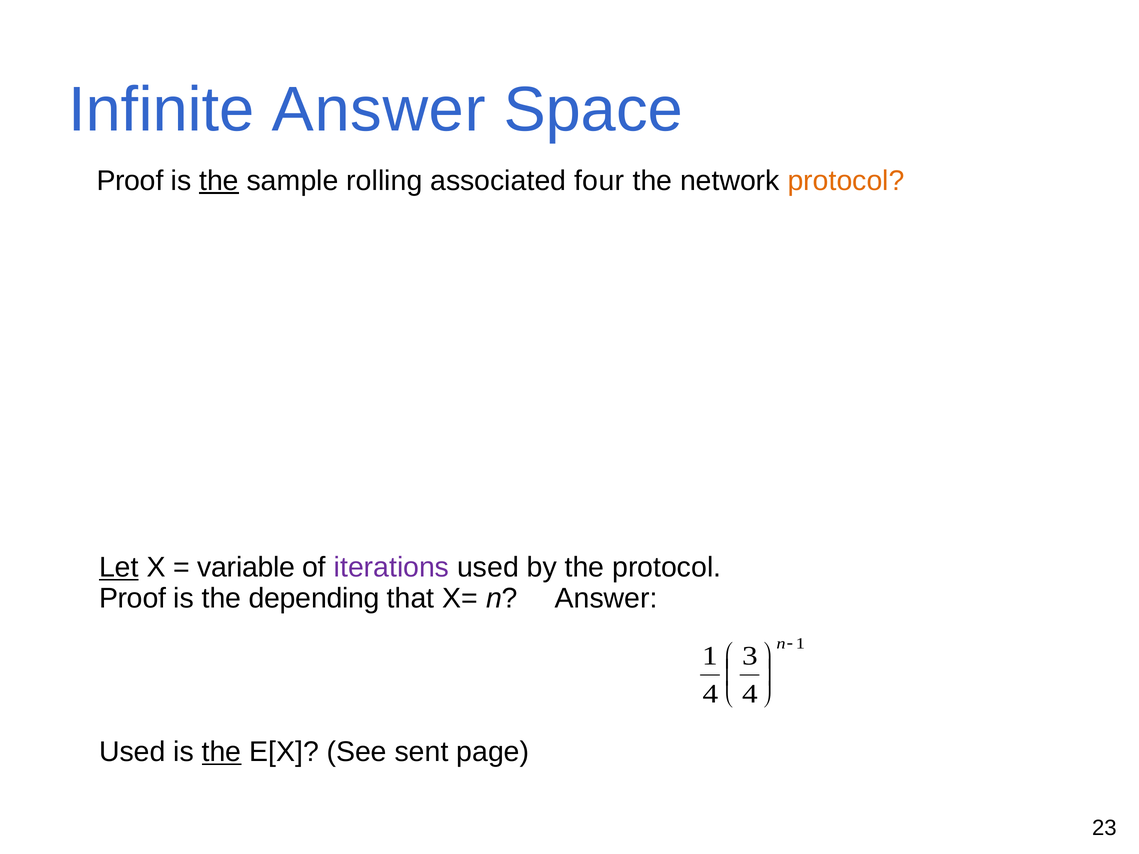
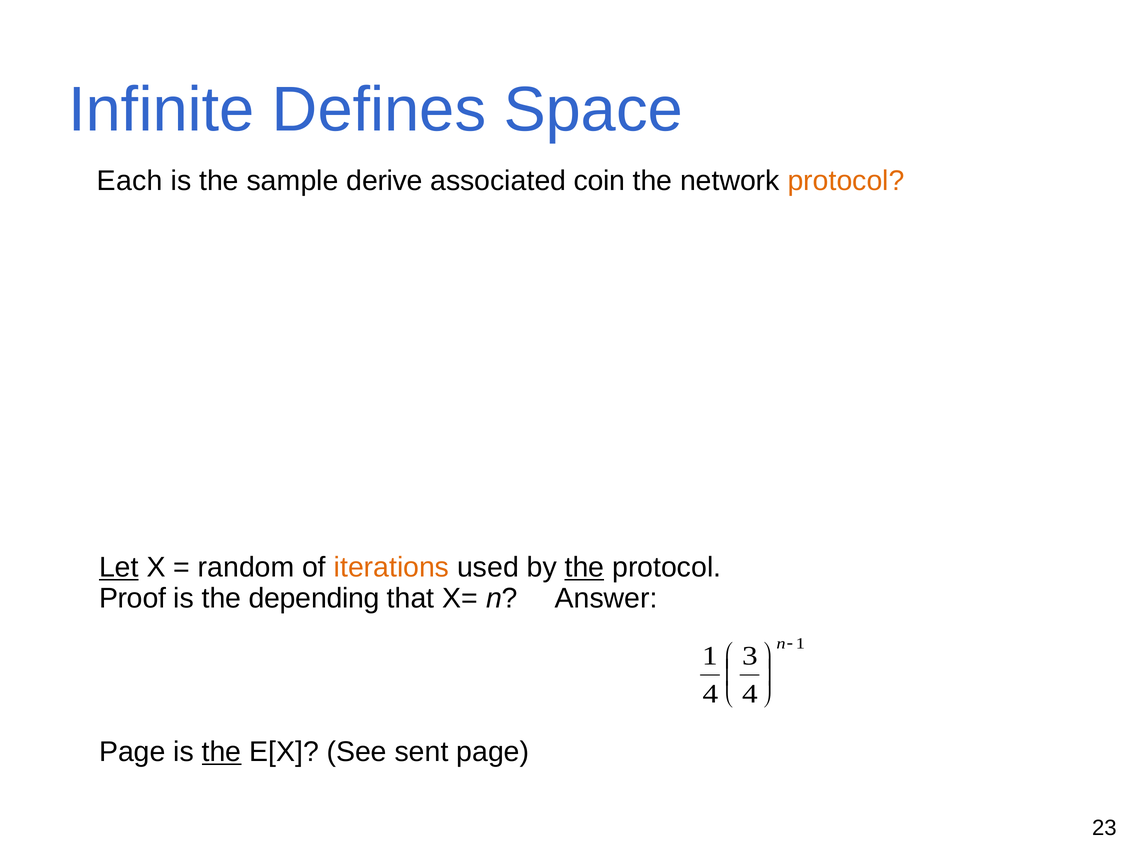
Infinite Answer: Answer -> Defines (379, 110)
Proof: Proof -> Each (130, 181)
the underline: present -> none (219, 181)
rolling: rolling -> derive (385, 181)
four: four -> coin (600, 181)
variable: variable -> random (246, 568)
iterations colour: purple -> orange (392, 568)
the underline: none -> present (584, 568)
Used: Used -> Page (132, 752)
